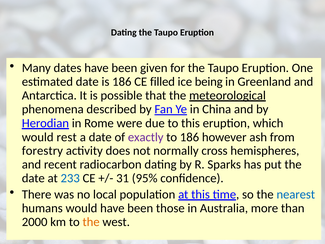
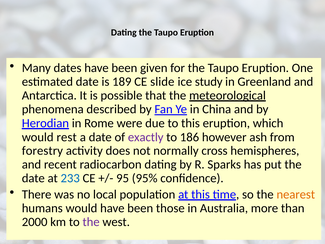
is 186: 186 -> 189 (122, 82)
filled: filled -> slide (162, 82)
being: being -> study (209, 82)
31: 31 -> 95 (123, 178)
nearest colour: blue -> orange (296, 194)
the colour: orange -> purple (91, 222)
